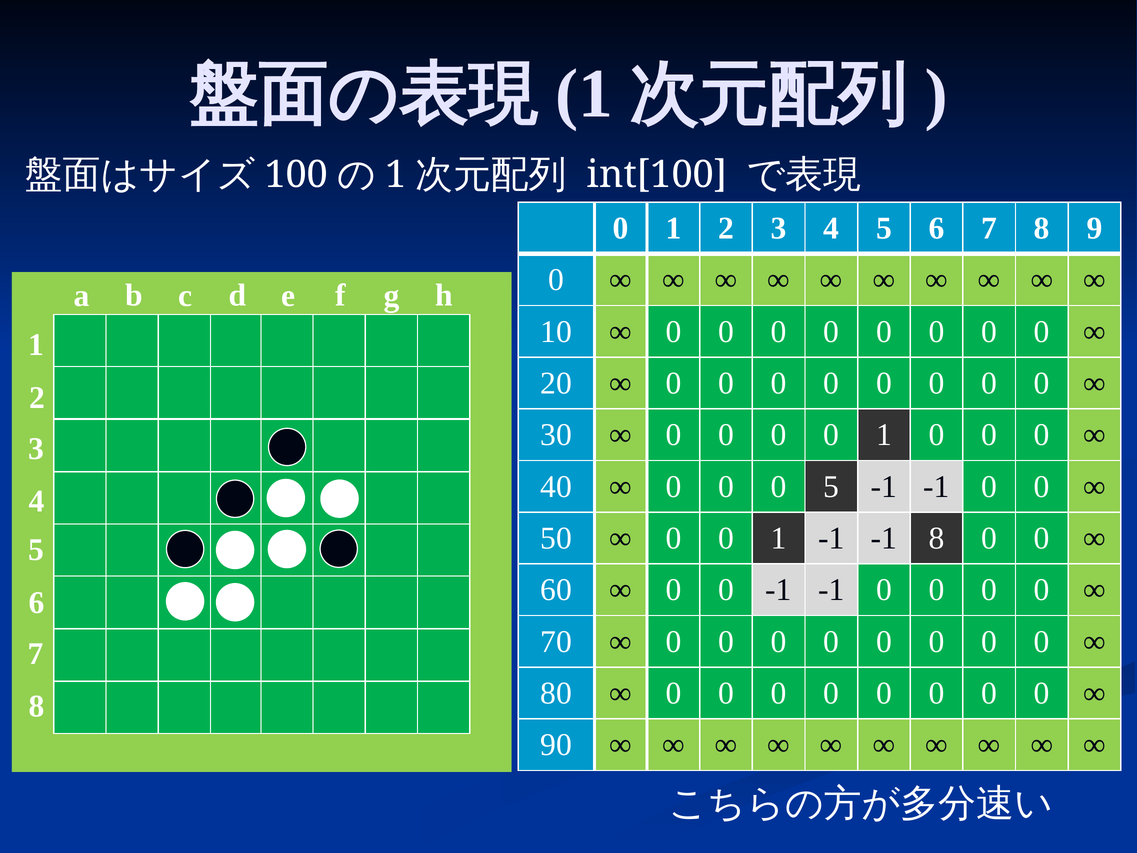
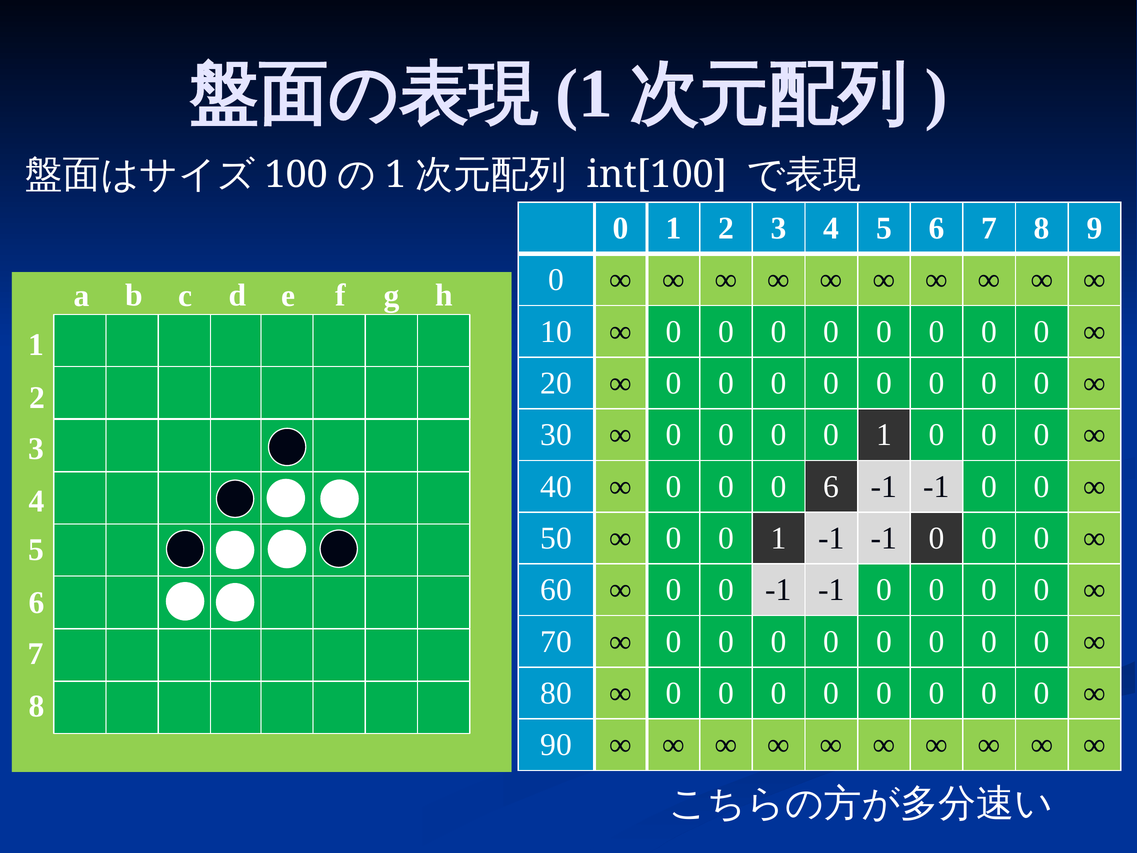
0 5: 5 -> 6 (831, 486)
1 -1 -1 8: 8 -> 0 (937, 538)
